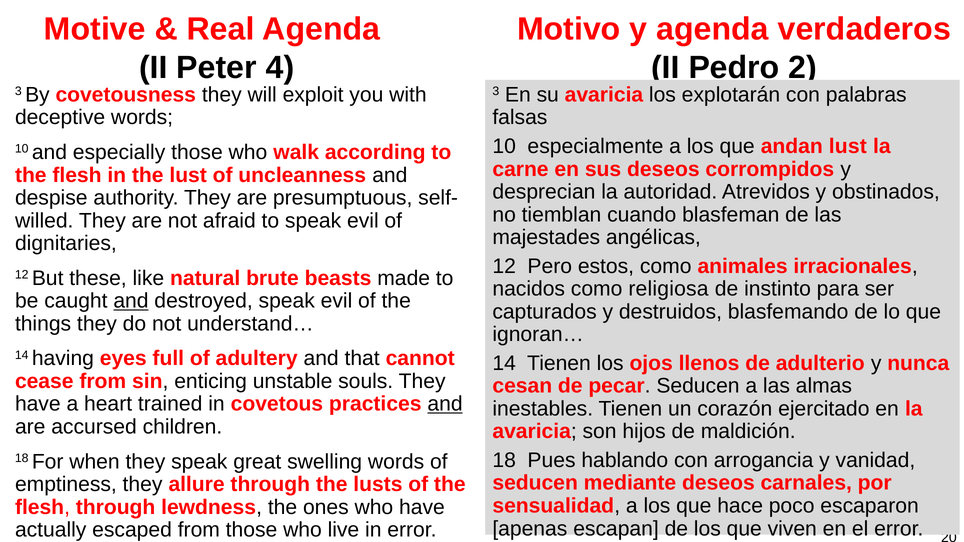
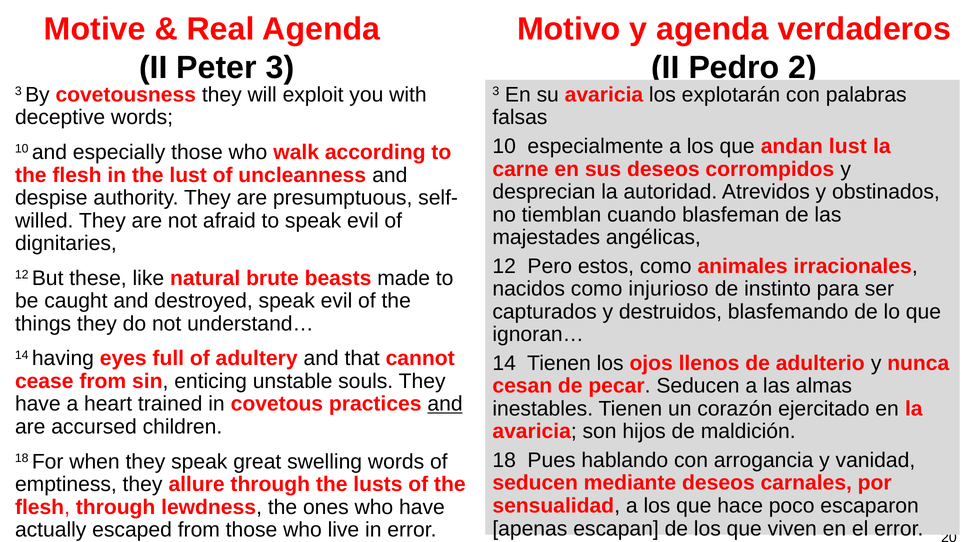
Peter 4: 4 -> 3 (280, 68)
religiosa: religiosa -> injurioso (668, 289)
and underline: present -> none (131, 301)
